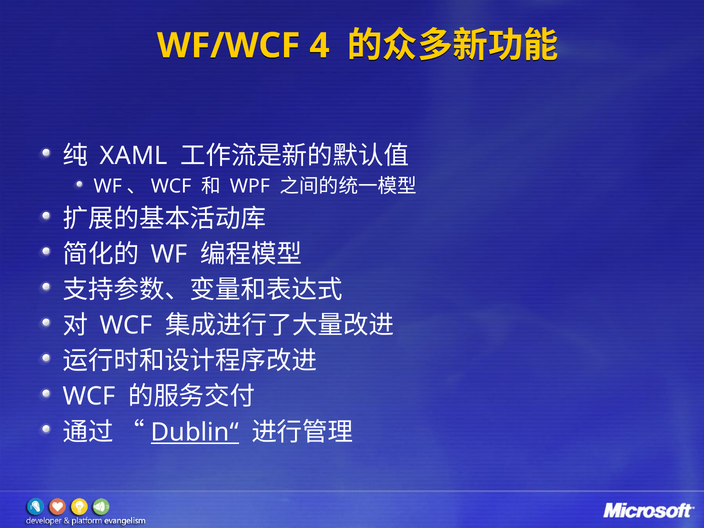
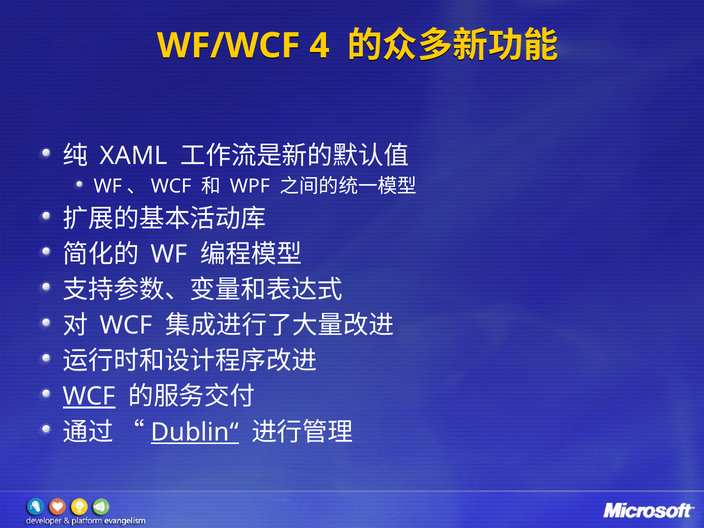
WCF underline: none -> present (89, 397)
